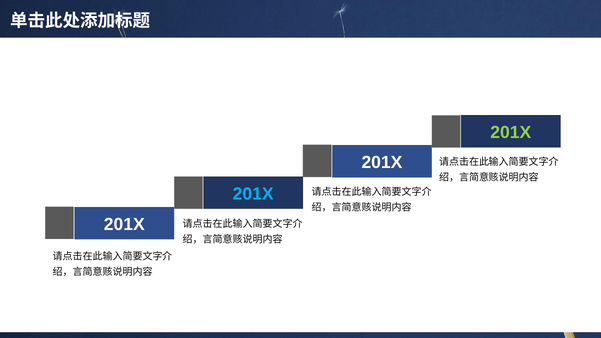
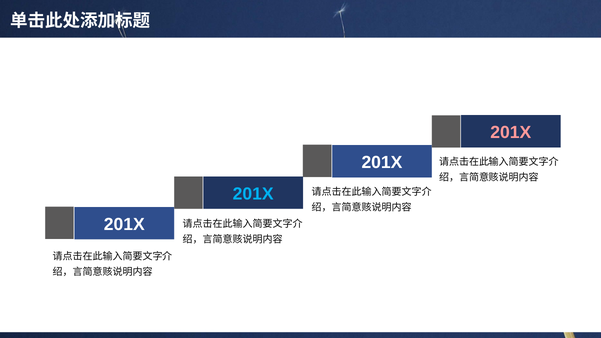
201X colour: light green -> pink (511, 133)
